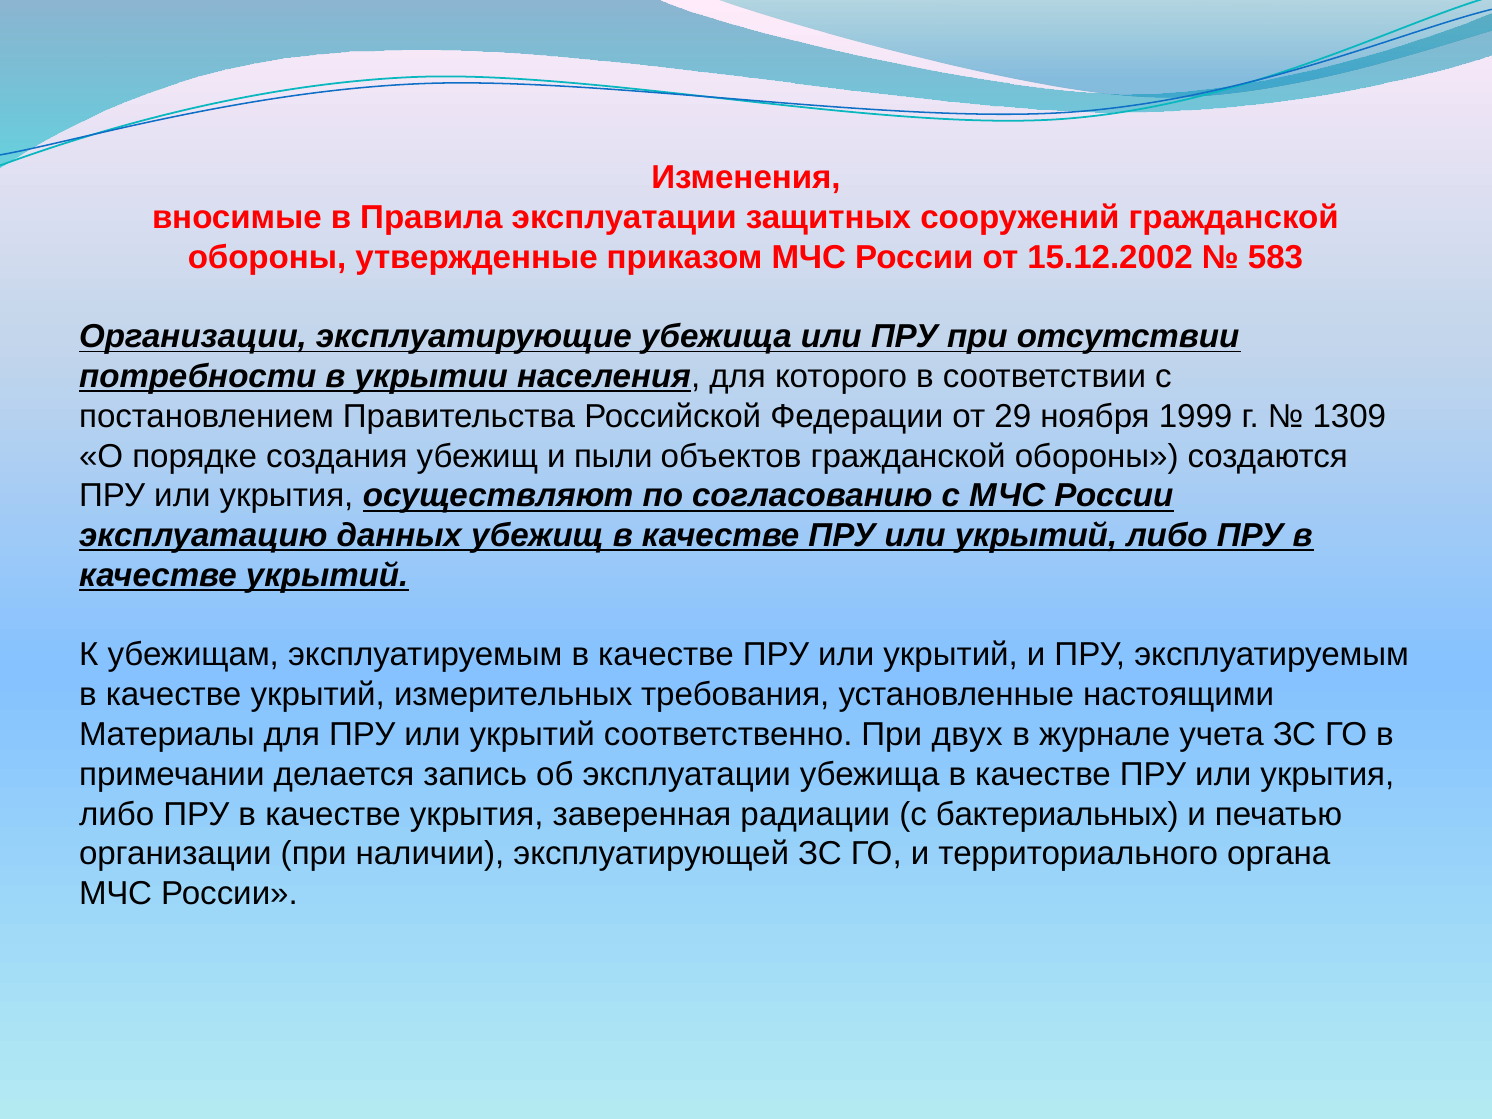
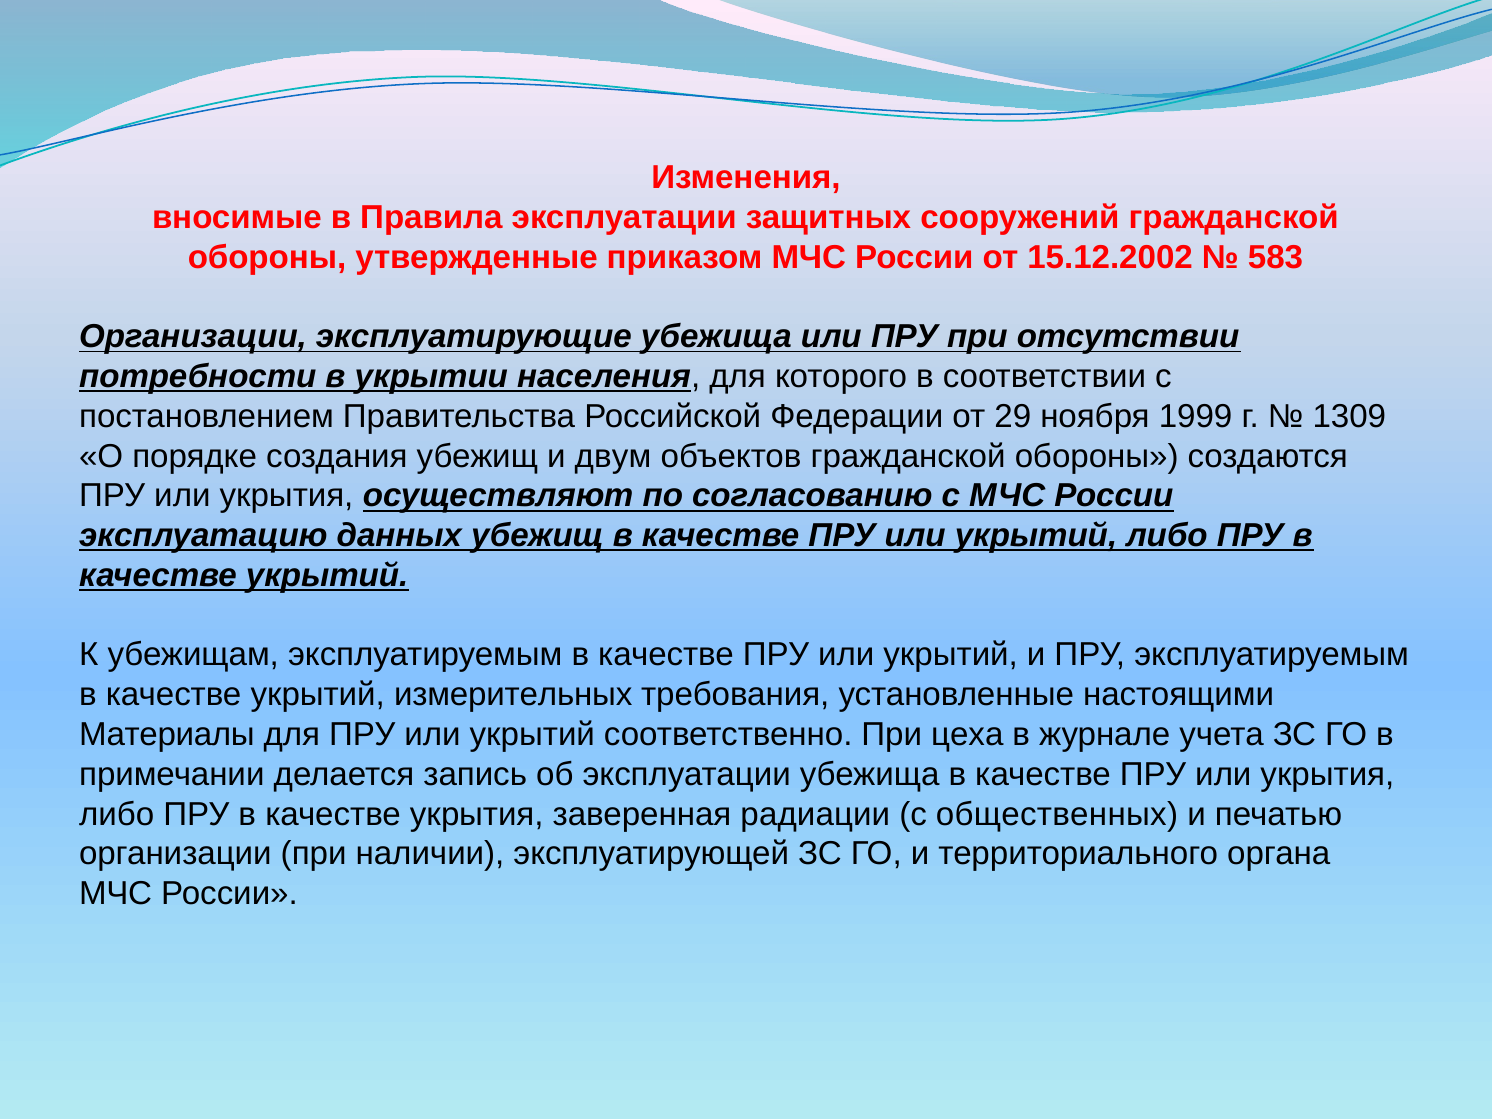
пыли: пыли -> двум (613, 456)
двух: двух -> цеха (967, 735)
бактериальных: бактериальных -> общественных (1057, 814)
